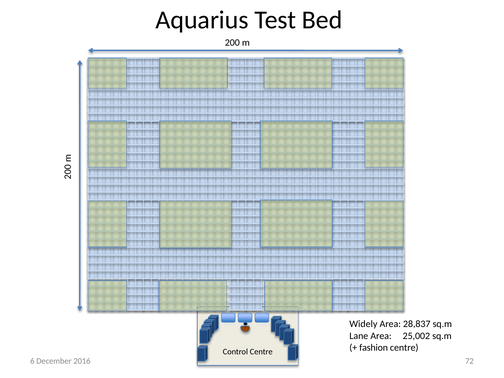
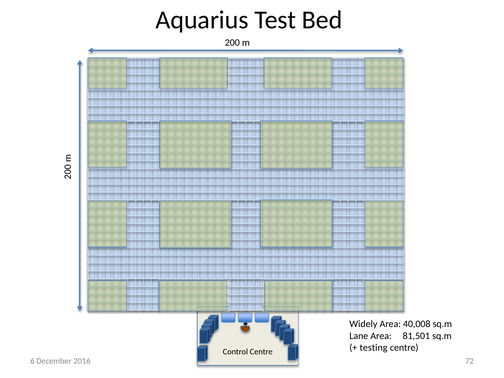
28,837: 28,837 -> 40,008 (417, 324)
25,002: 25,002 -> 81,501 (416, 336)
fashion: fashion -> testing (374, 348)
